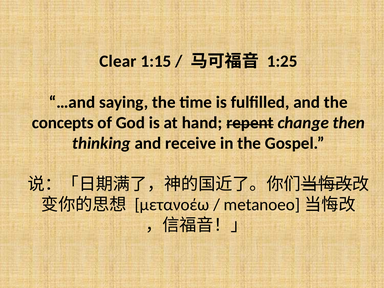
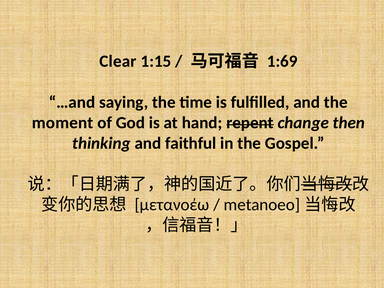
1:25: 1:25 -> 1:69 (282, 61)
concepts: concepts -> moment (63, 123)
receive: receive -> faithful (191, 143)
